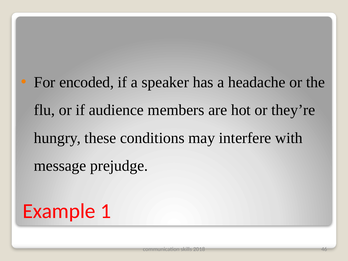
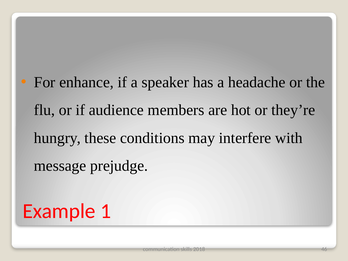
encoded: encoded -> enhance (87, 82)
